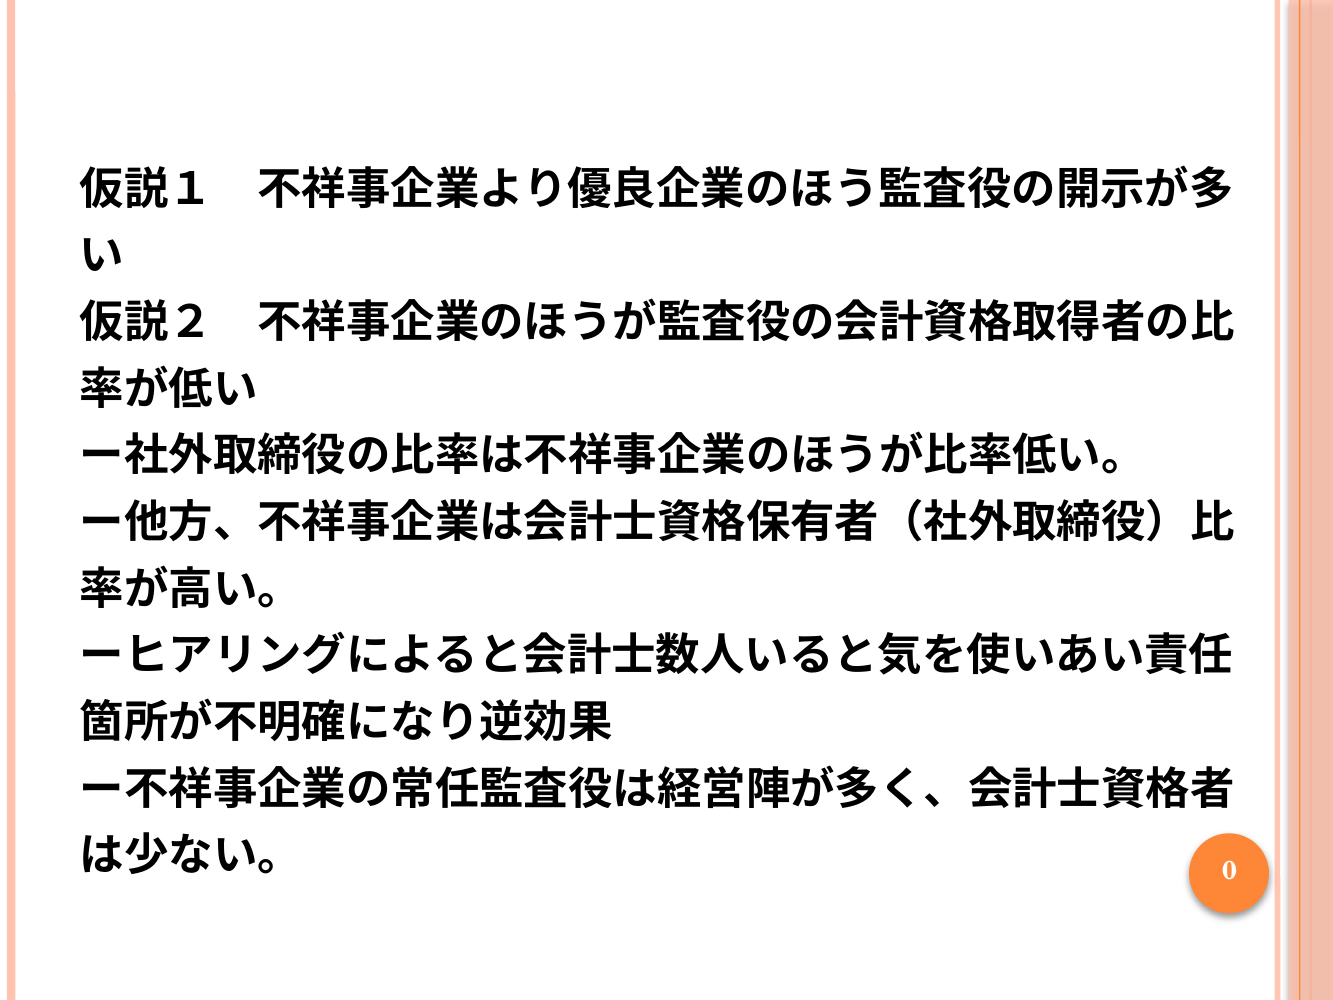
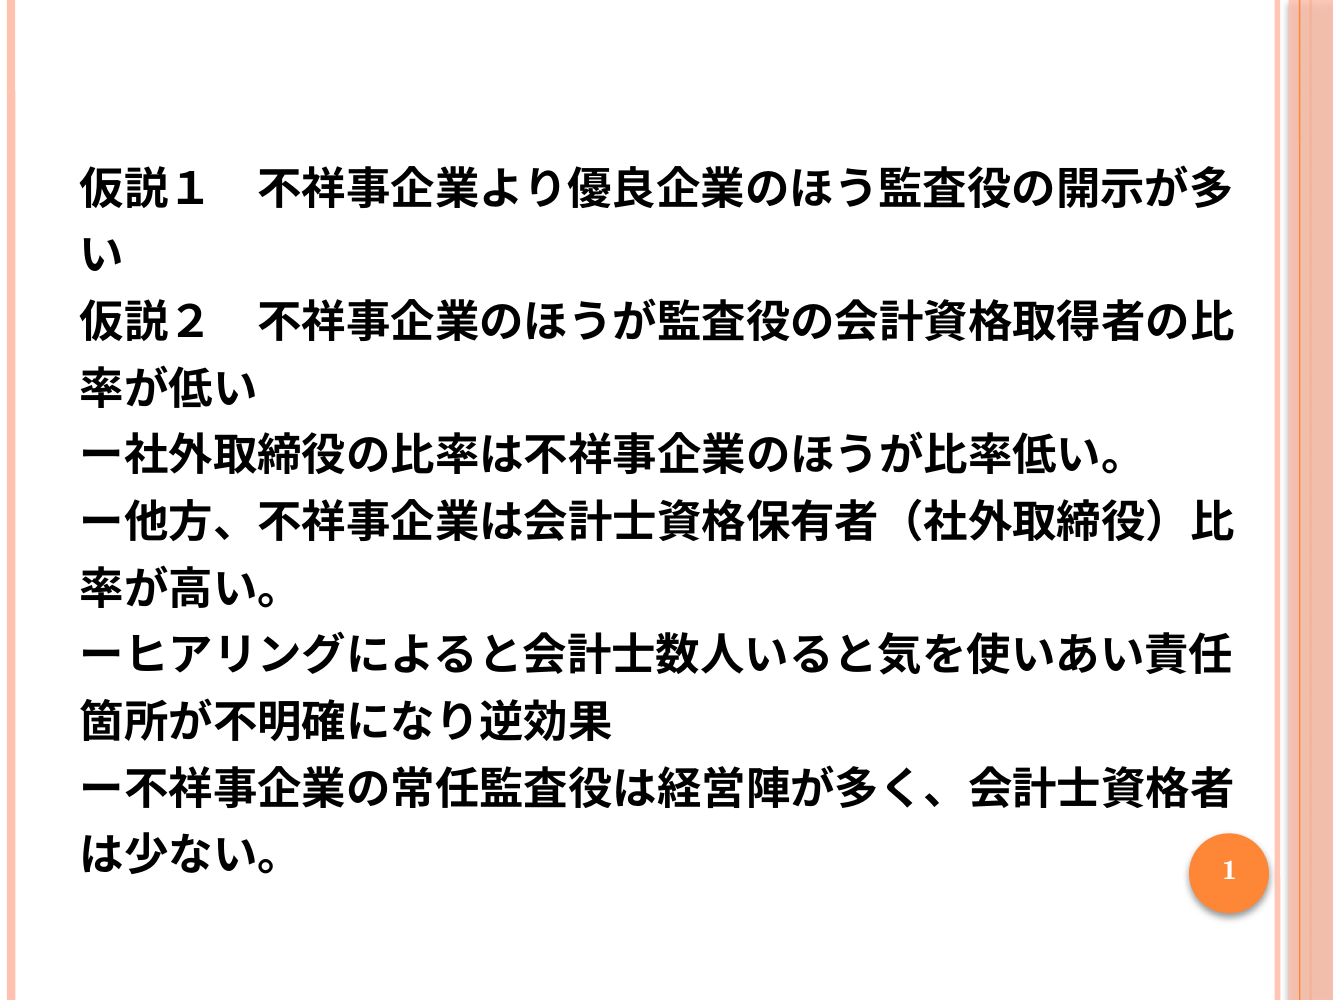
0: 0 -> 1 (1229, 871)
